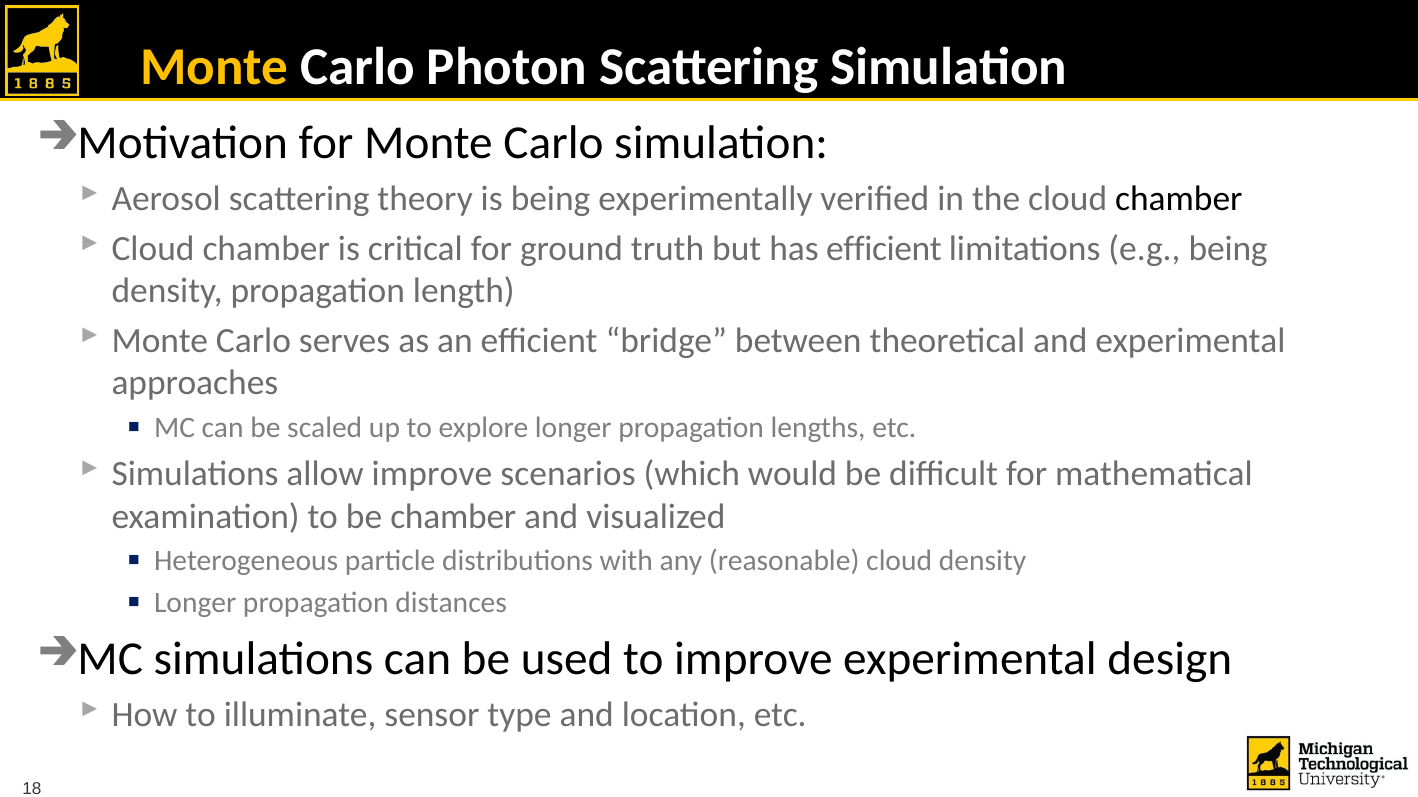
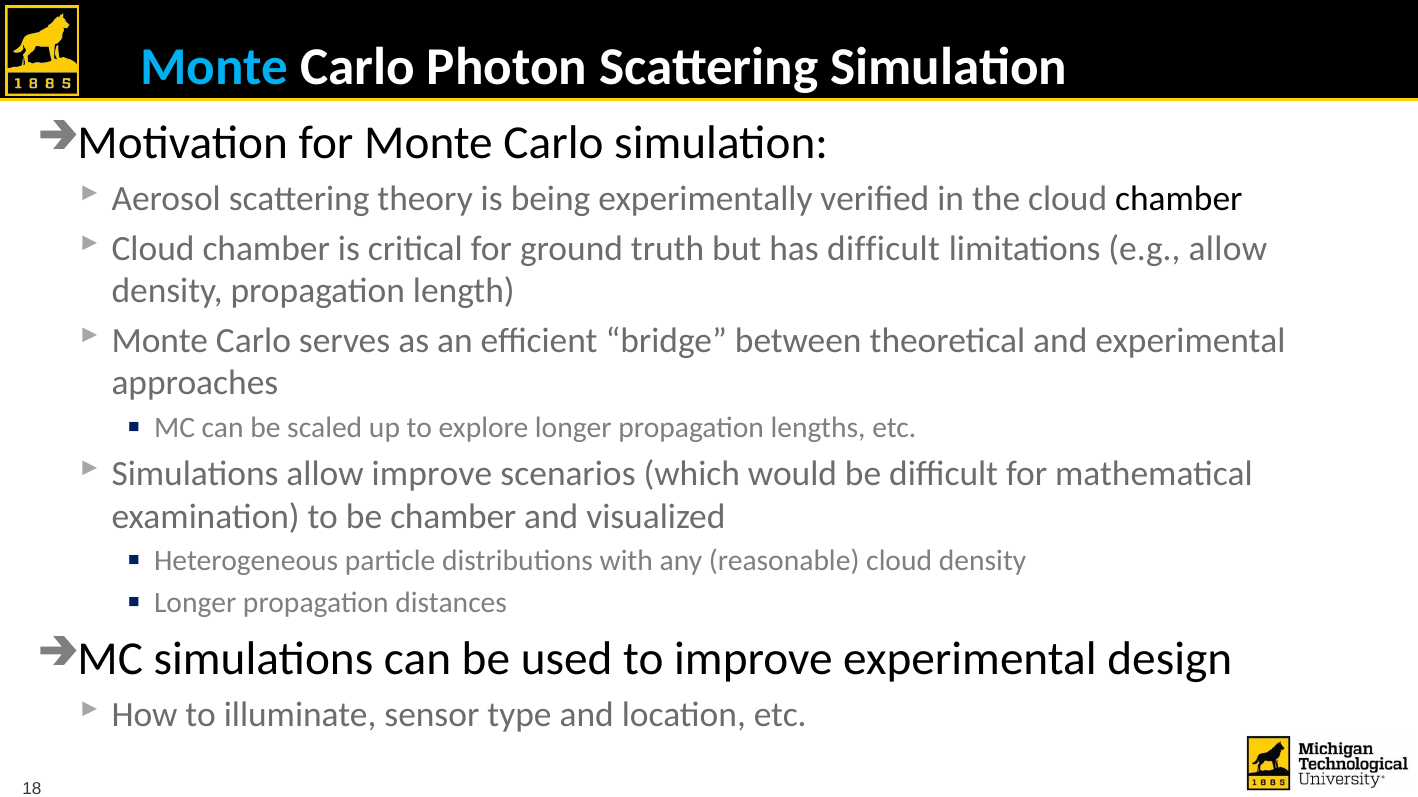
Monte colour: yellow -> light blue (215, 67)
has efficient: efficient -> difficult (884, 249)
e.g being: being -> allow (1228, 249)
